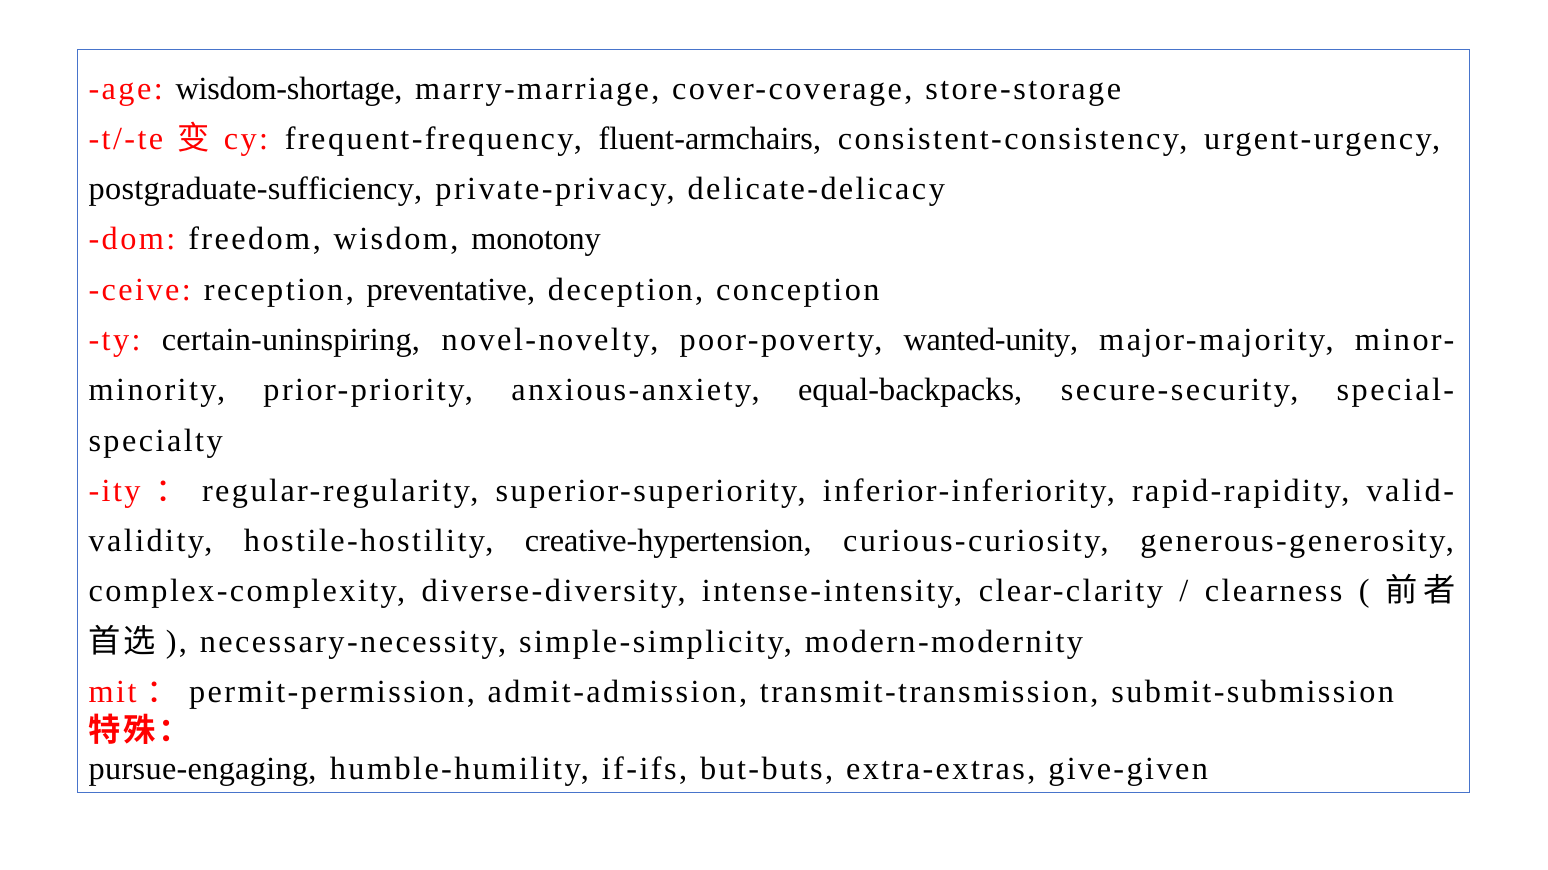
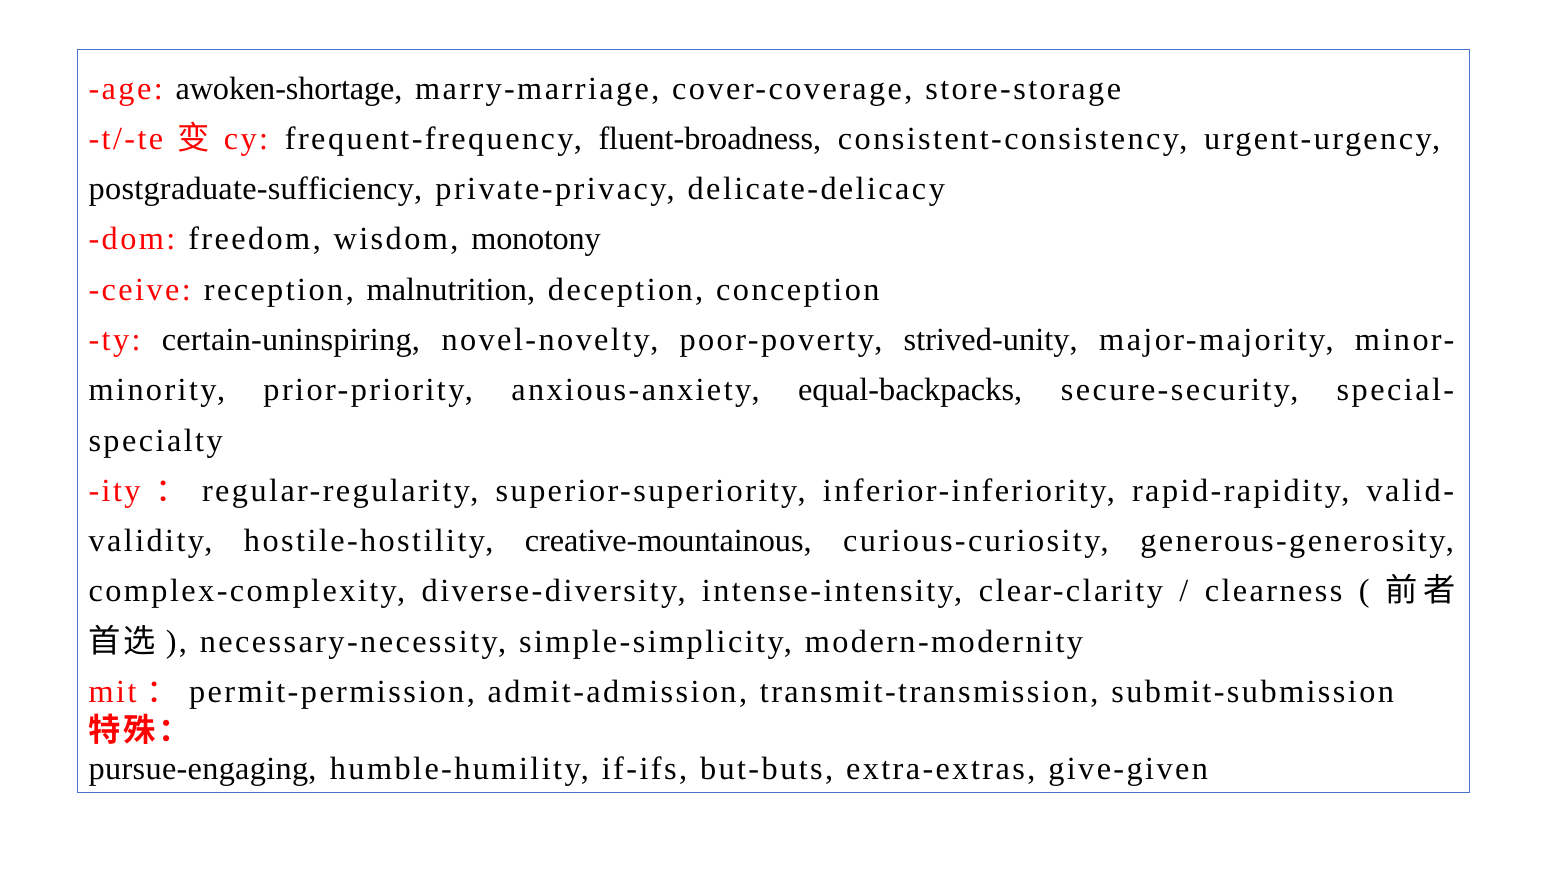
wisdom-shortage: wisdom-shortage -> awoken-shortage (289, 89)
fluent-armchairs: fluent-armchairs -> fluent-broadness (710, 139)
preventative: preventative -> malnutrition (451, 290)
wanted-unity: wanted-unity -> strived-unity (991, 340)
creative-hypertension: creative-hypertension -> creative-mountainous (668, 542)
